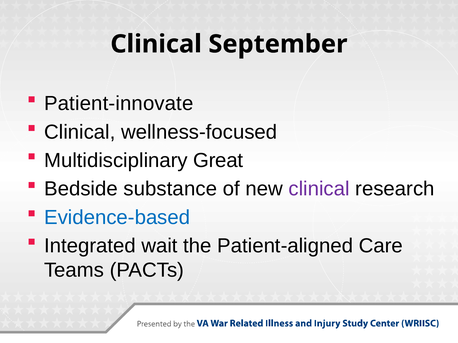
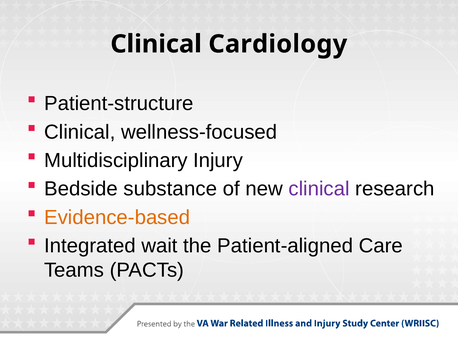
September: September -> Cardiology (278, 44)
Patient-innovate: Patient-innovate -> Patient-structure (119, 104)
Great: Great -> Injury (218, 161)
Evidence-based colour: blue -> orange (117, 218)
